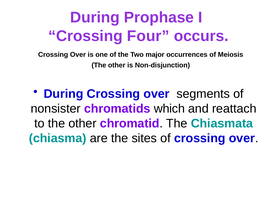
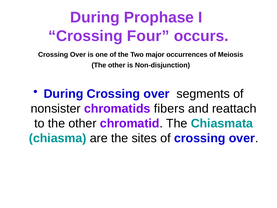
which: which -> fibers (169, 109)
